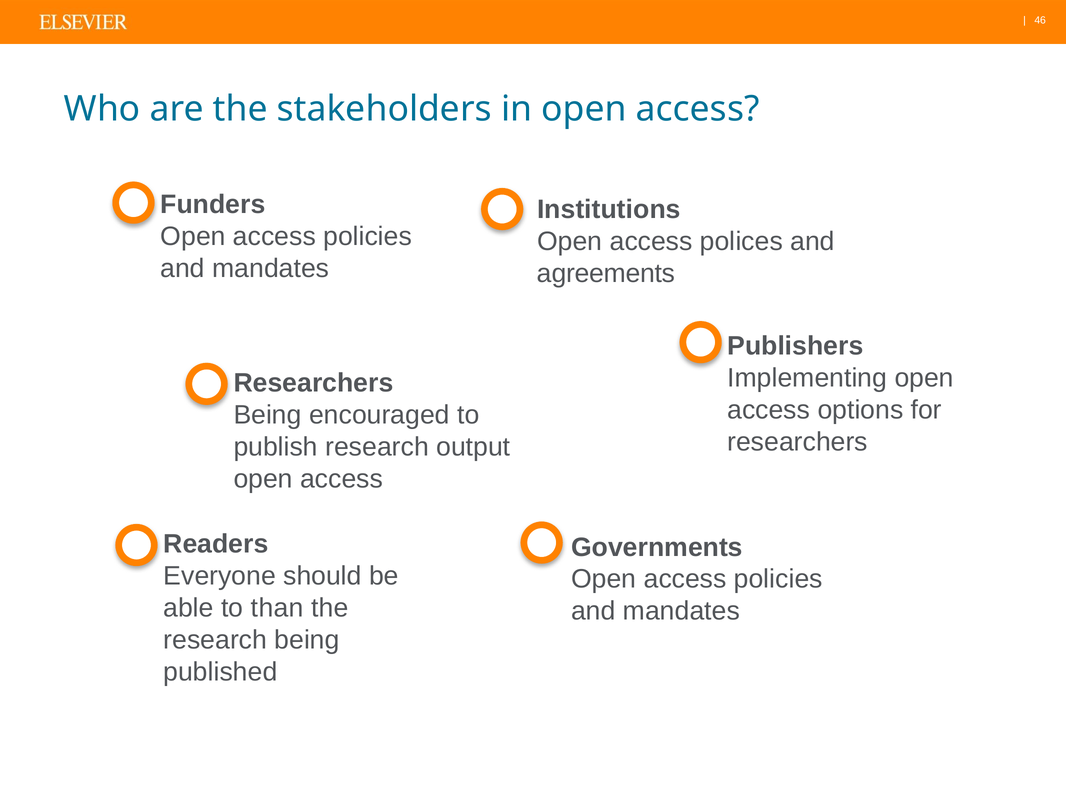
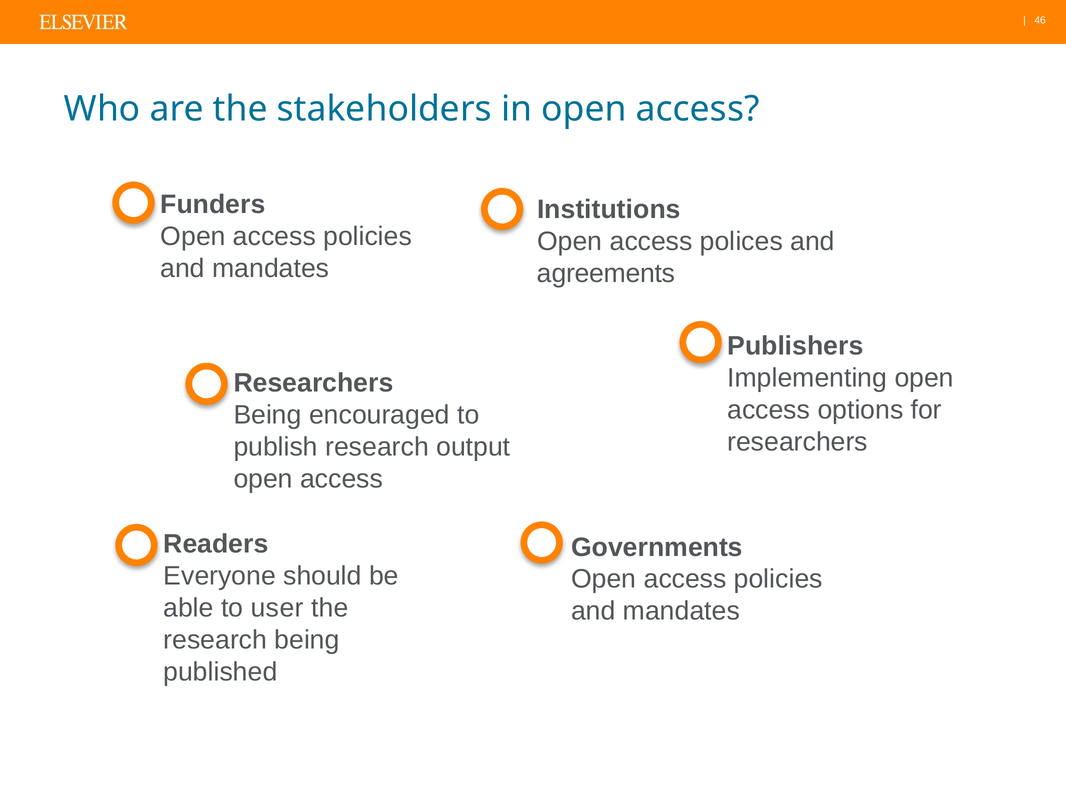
than: than -> user (277, 608)
